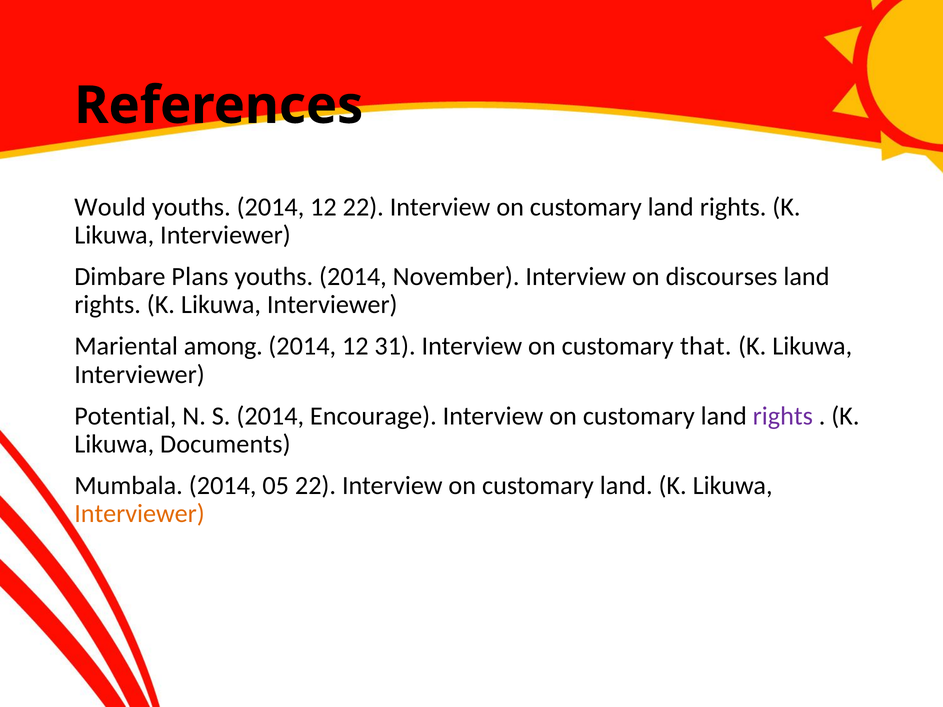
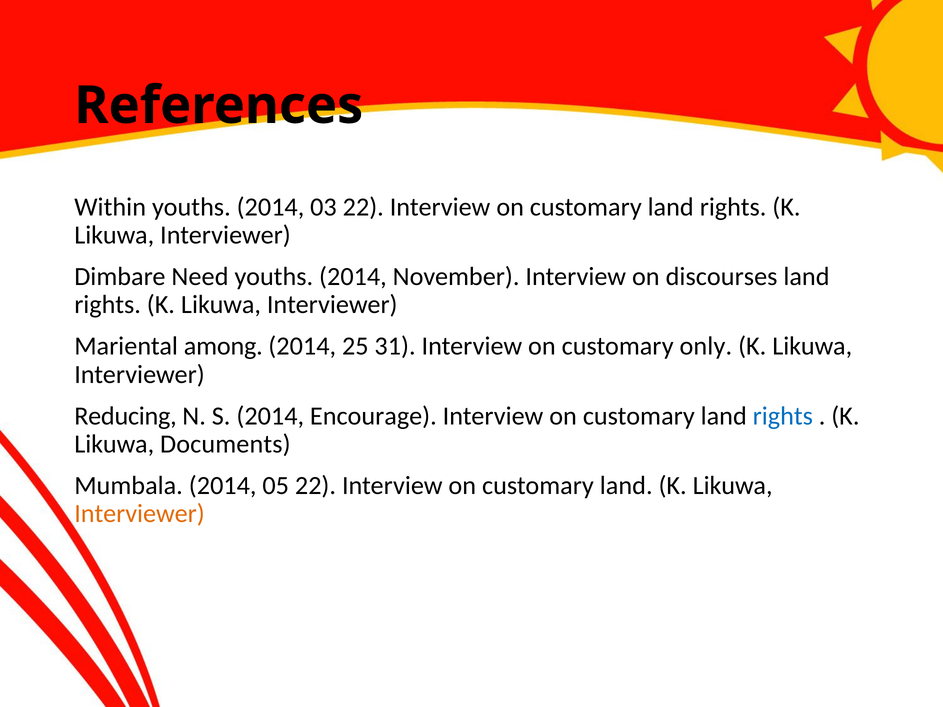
Would: Would -> Within (110, 207)
youths 2014 12: 12 -> 03 (323, 207)
Plans: Plans -> Need (200, 277)
12: 12 -> 25 (355, 346)
that: that -> only (706, 346)
Potential: Potential -> Reducing (125, 416)
rights colour: purple -> blue (783, 416)
